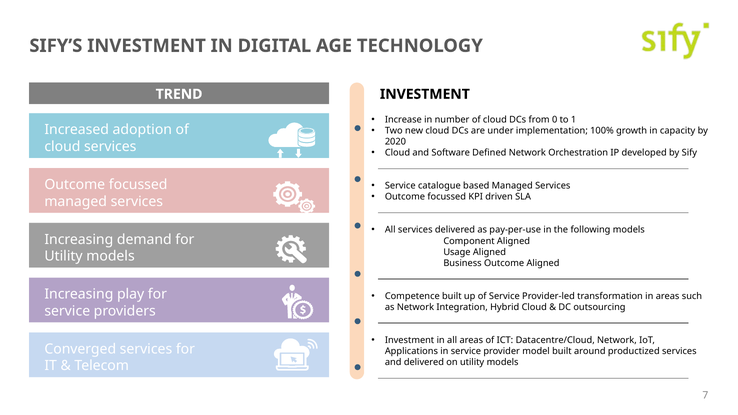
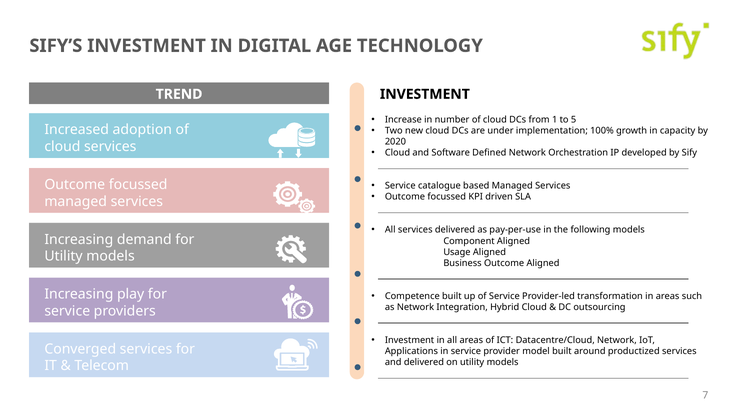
0: 0 -> 1 (555, 120)
1: 1 -> 5 (574, 120)
